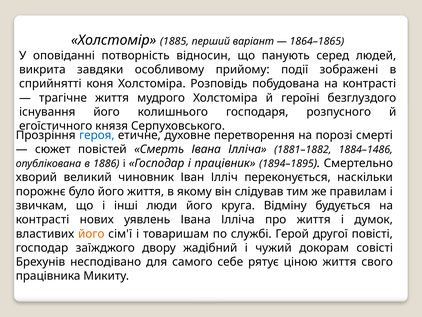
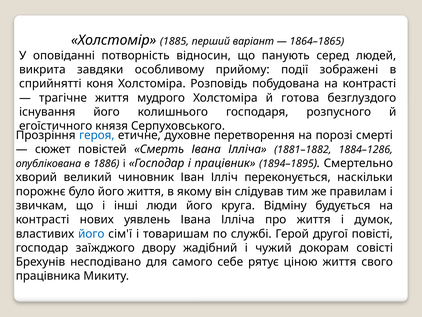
героїні: героїні -> готова (300, 98)
1884–1486: 1884–1486 -> 1884–1286 (366, 149)
його colour: orange -> blue (91, 233)
